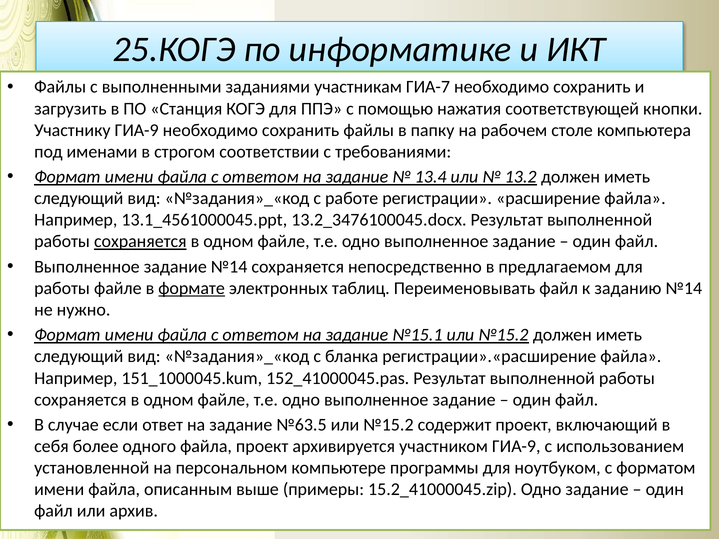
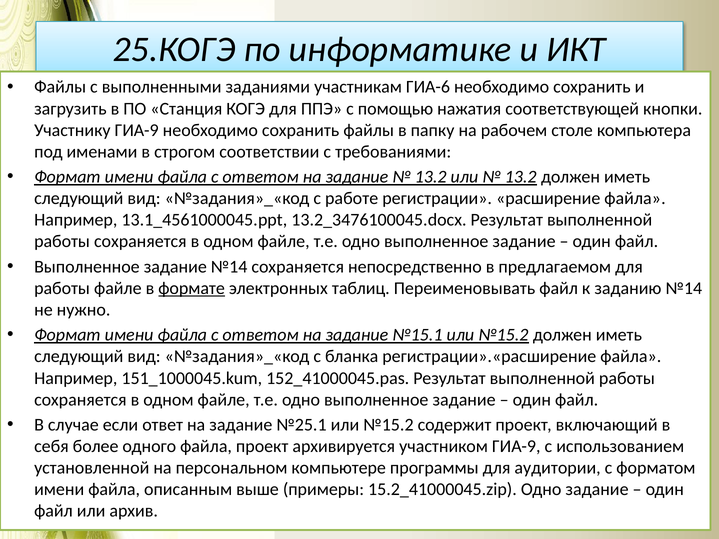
ГИА-7: ГИА-7 -> ГИА-6 (428, 87)
13.4: 13.4 -> 13.2 (431, 177)
сохраняется underline: present -> none (140, 242)
№63.5: №63.5 -> №25.1 (302, 425)
ноутбуком: ноутбуком -> аудитории (558, 468)
